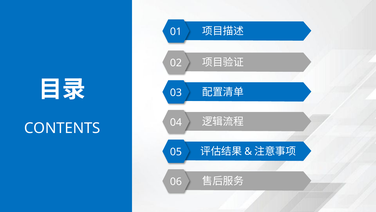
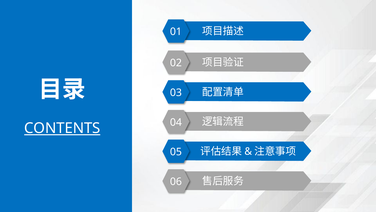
CONTENTS underline: none -> present (62, 128)
